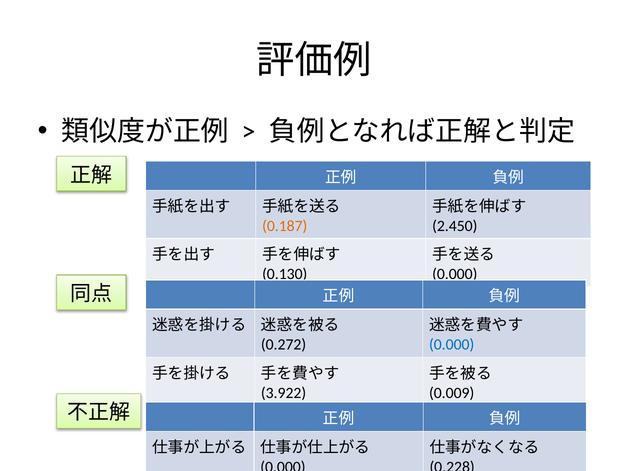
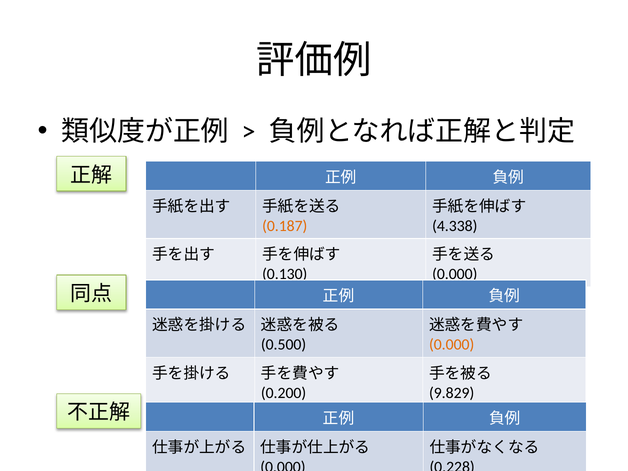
2.450: 2.450 -> 4.338 (455, 226)
0.272: 0.272 -> 0.500 (284, 345)
0.000 colour: blue -> orange (452, 345)
3.922: 3.922 -> 0.200 (284, 393)
0.009: 0.009 -> 9.829 (452, 393)
